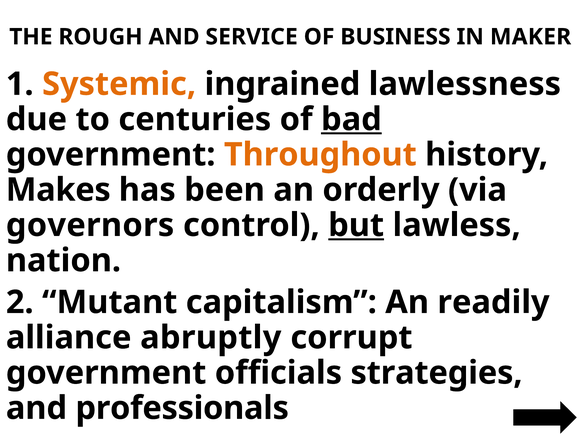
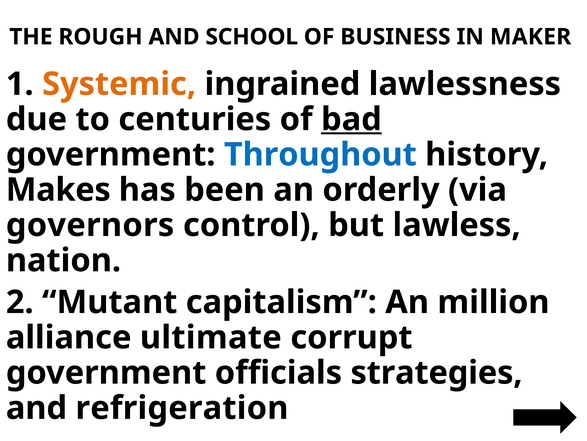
SERVICE: SERVICE -> SCHOOL (252, 37)
Throughout colour: orange -> blue (320, 154)
but underline: present -> none (356, 225)
readily: readily -> million (493, 302)
abruptly: abruptly -> ultimate (211, 337)
professionals: professionals -> refrigeration (182, 407)
